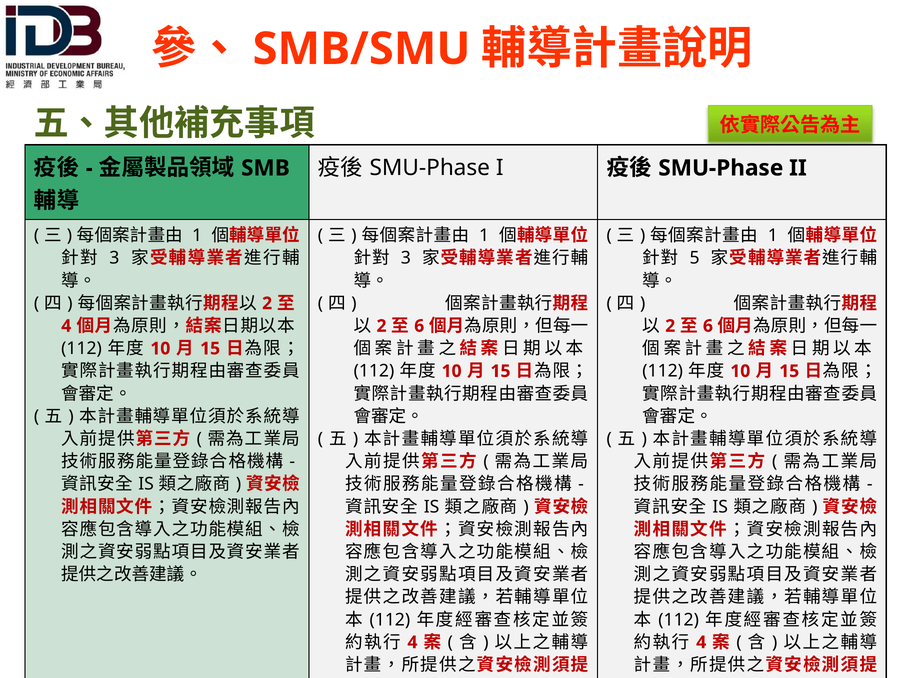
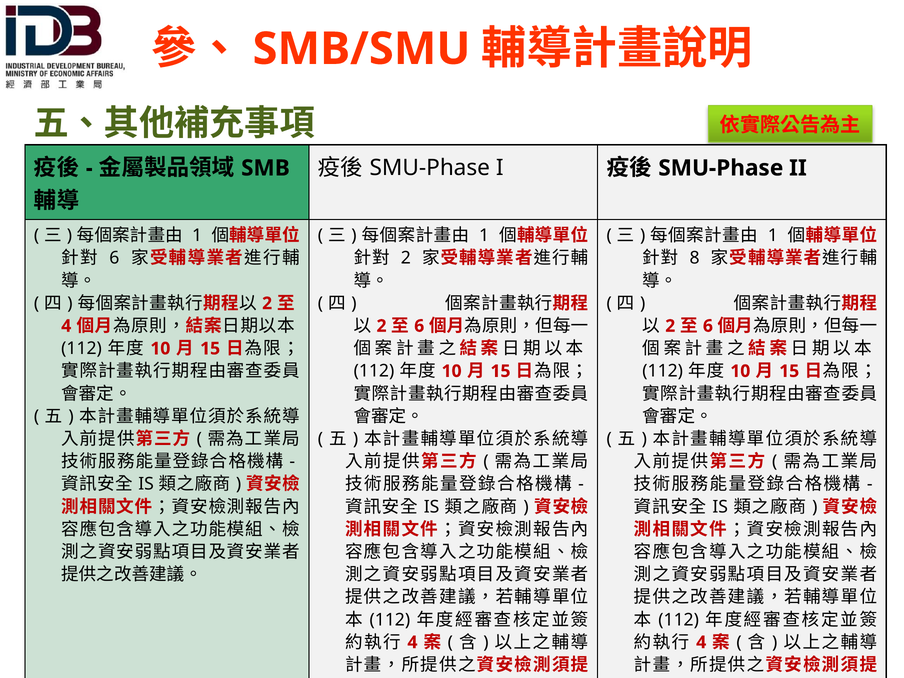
3: 3 -> 6 (114, 258)
3: 3 -> 2 (406, 258)
5: 5 -> 8 (695, 258)
